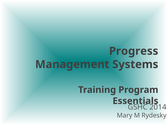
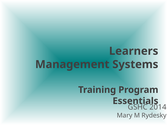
Progress: Progress -> Learners (134, 51)
